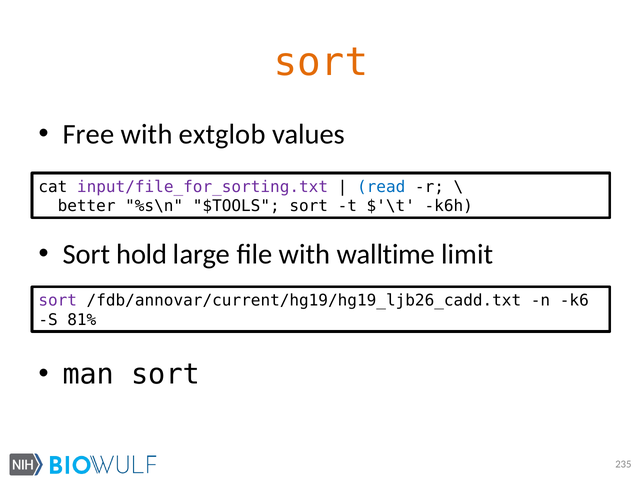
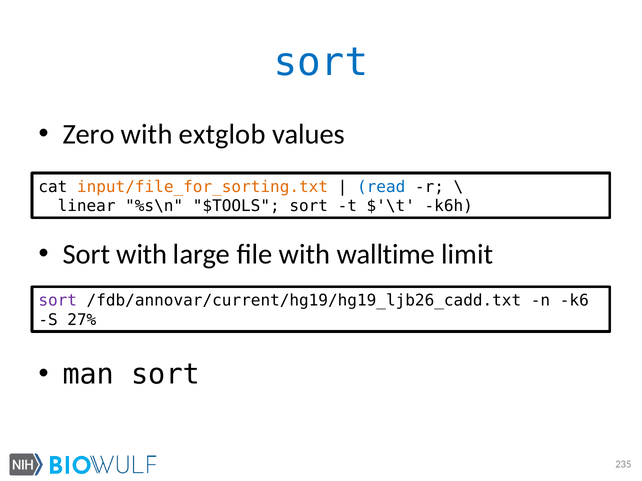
sort colour: orange -> blue (321, 62)
Free: Free -> Zero (89, 135)
input/file_for_sorting.txt colour: purple -> orange (203, 187)
better: better -> linear (87, 206)
Sort hold: hold -> with (142, 255)
81%: 81% -> 27% (82, 320)
